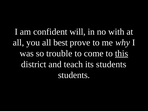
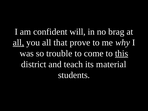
with: with -> brag (116, 32)
all underline: none -> present (18, 43)
best: best -> that (60, 43)
its students: students -> material (111, 64)
